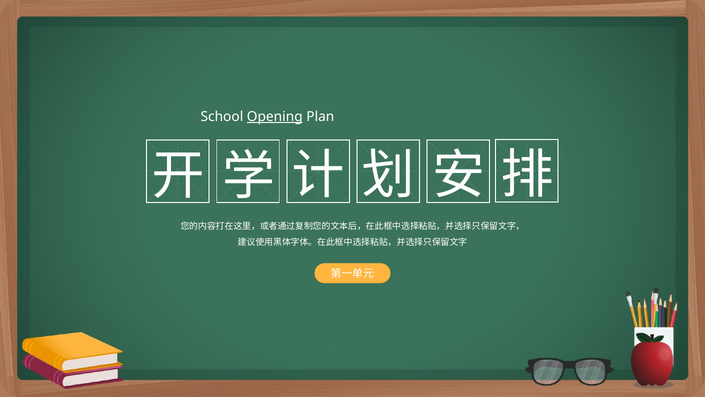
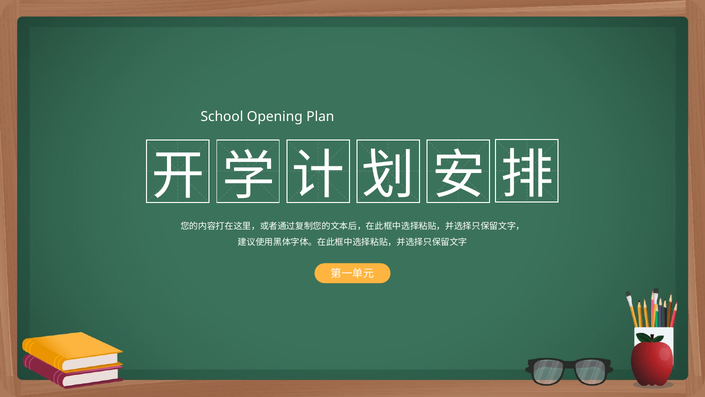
Opening underline: present -> none (275, 116)
